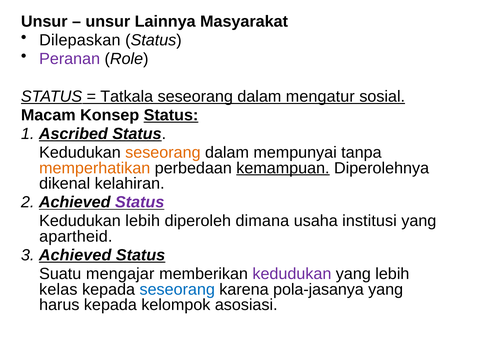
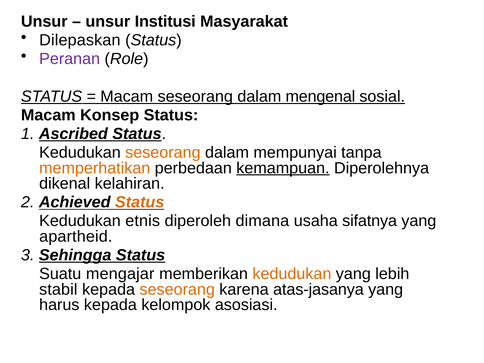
Lainnya: Lainnya -> Institusi (165, 22)
Tatkala: Tatkala -> Macam (127, 96)
mengatur: mengatur -> mengenal (320, 96)
Status underline: present -> none (171, 115)
Status colour: purple -> orange (140, 202)
Kedudukan lebih: lebih -> etnis (143, 221)
institusi: institusi -> sifatnya (370, 221)
3 Achieved: Achieved -> Sehingga (75, 255)
kedudukan colour: purple -> orange (292, 274)
kelas: kelas -> stabil (58, 289)
seseorang colour: blue -> orange (177, 289)
pola-jasanya: pola-jasanya -> atas-jasanya (318, 289)
